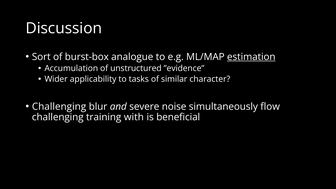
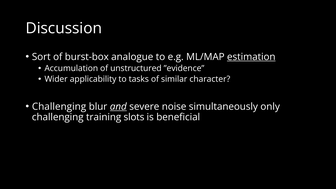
and underline: none -> present (118, 107)
flow: flow -> only (270, 107)
with: with -> slots (134, 117)
